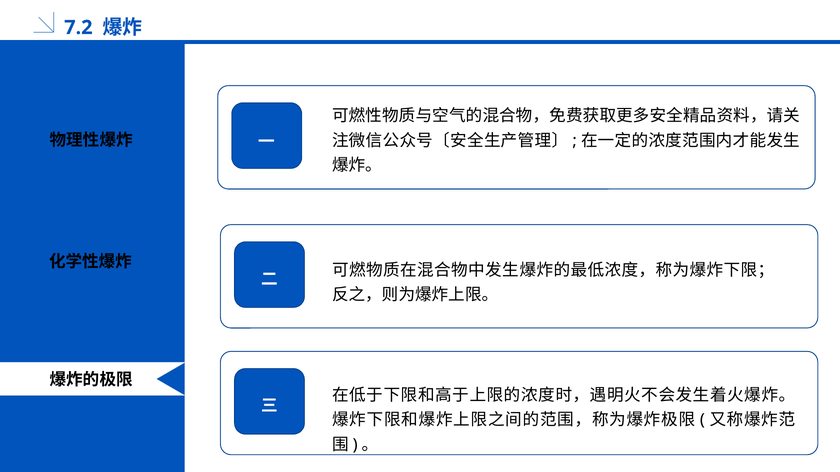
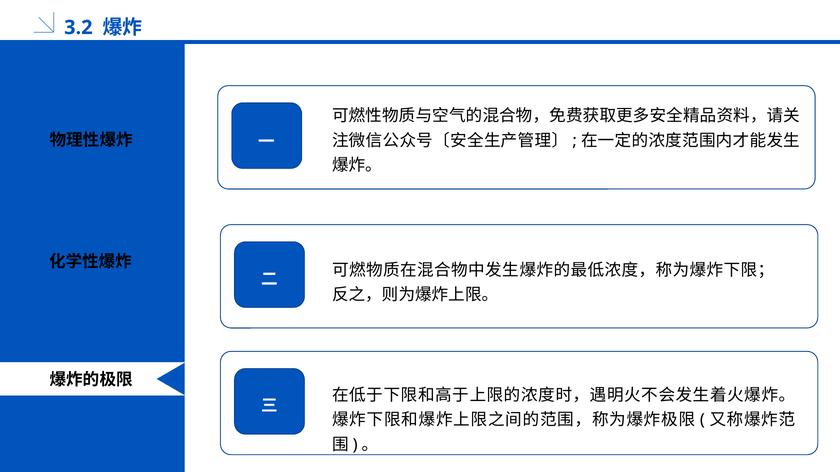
7.2: 7.2 -> 3.2 (78, 28)
